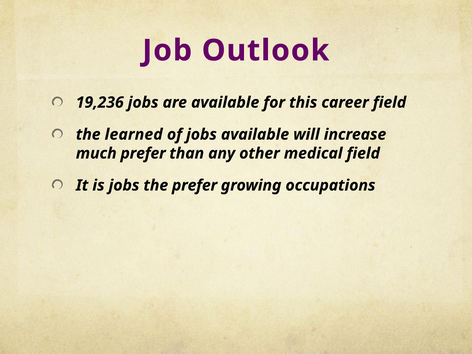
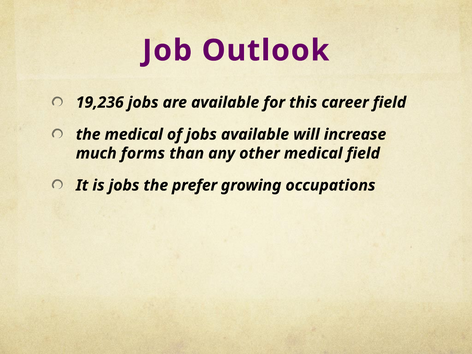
the learned: learned -> medical (134, 134)
much prefer: prefer -> forms (143, 153)
